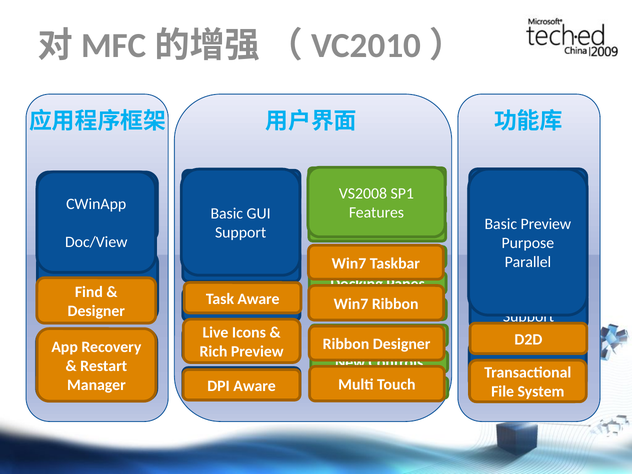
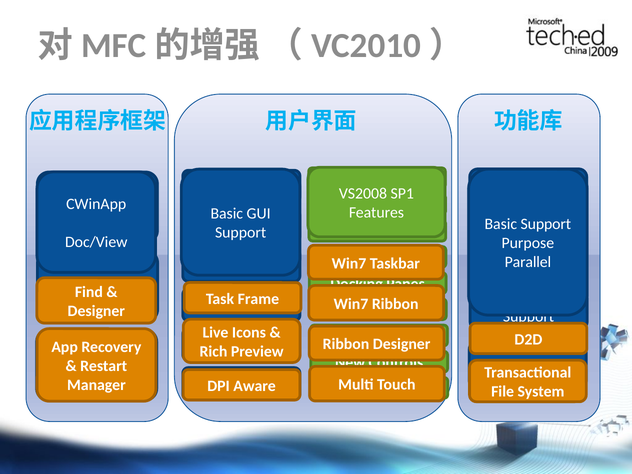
Basic Preview: Preview -> Support (546, 224)
Task Aware: Aware -> Frame (258, 299)
